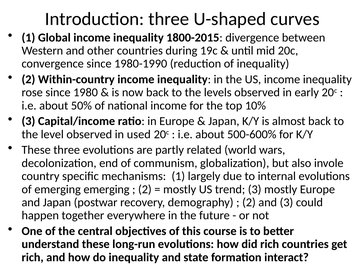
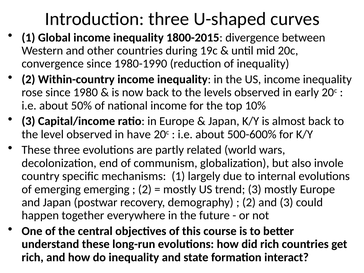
used: used -> have (139, 134)
